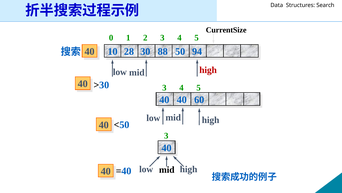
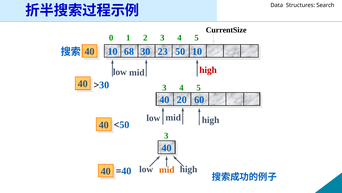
28: 28 -> 68 (129, 51)
88: 88 -> 23 (163, 51)
50 94: 94 -> 10 (197, 51)
40: 40 -> 20 (182, 99)
mid colour: black -> orange (167, 169)
